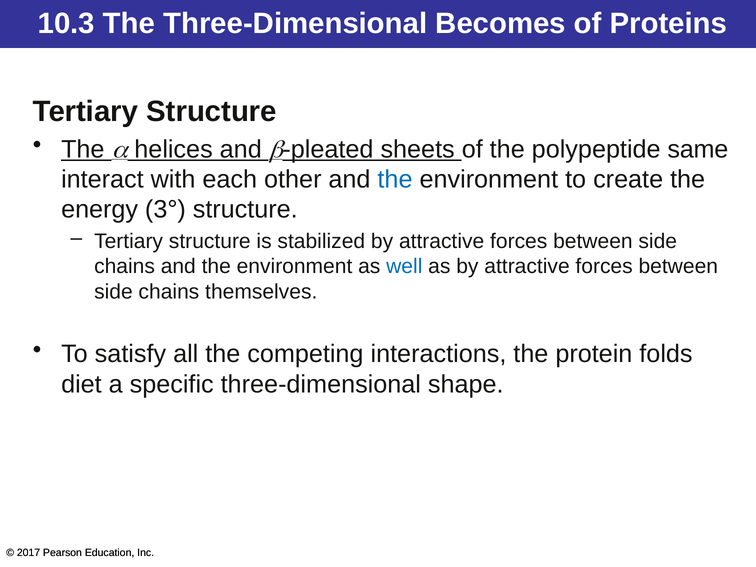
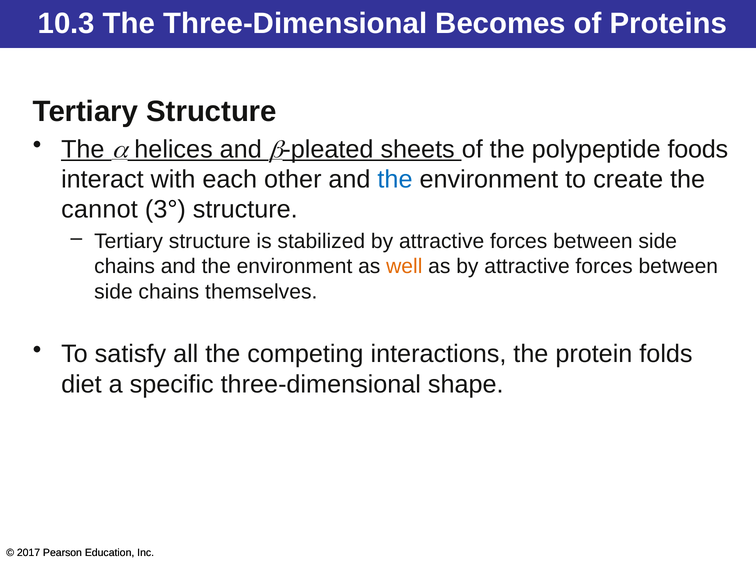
same: same -> foods (698, 149)
energy: energy -> cannot (99, 210)
well colour: blue -> orange (404, 267)
